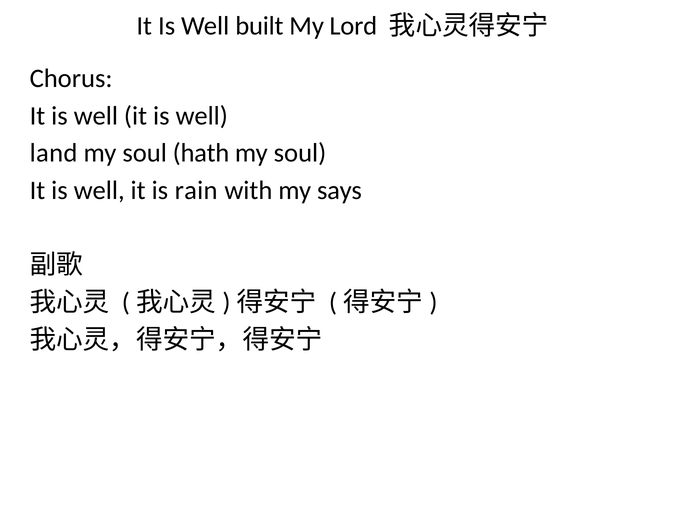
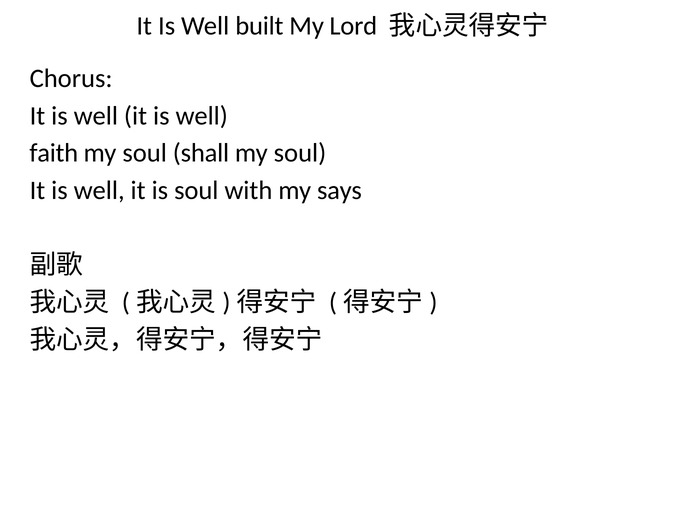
land: land -> faith (54, 153)
hath: hath -> shall (201, 153)
is rain: rain -> soul (196, 190)
